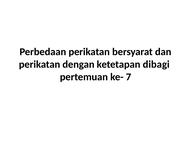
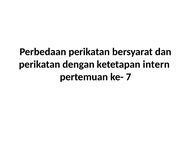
dibagi: dibagi -> intern (156, 64)
